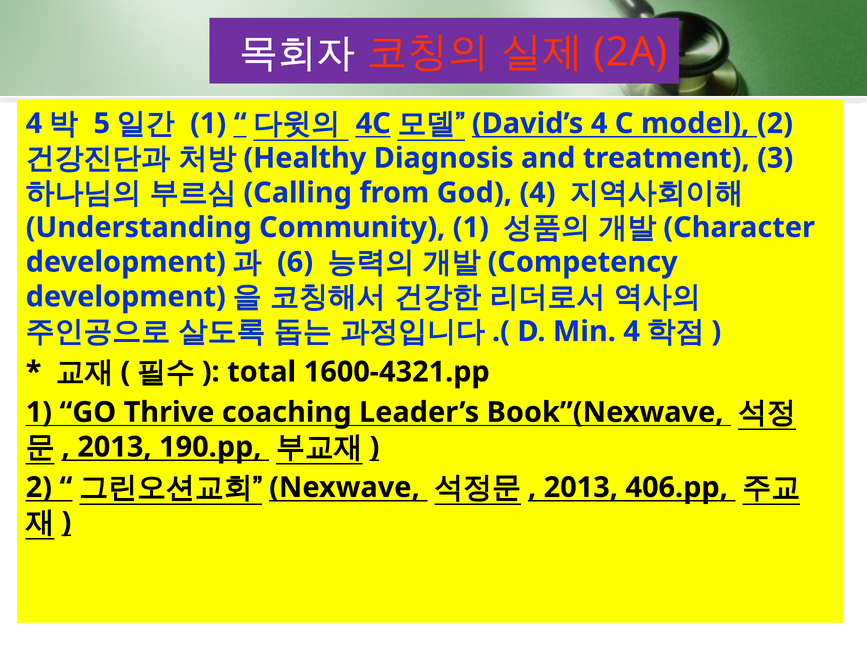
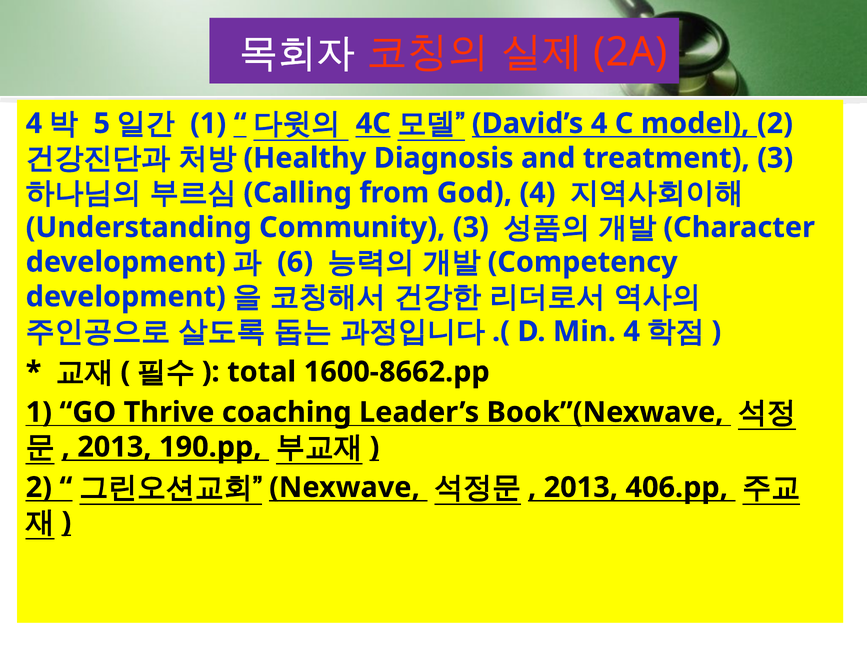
Community 1: 1 -> 3 (471, 228)
1600-4321.pp: 1600-4321.pp -> 1600-8662.pp (397, 372)
